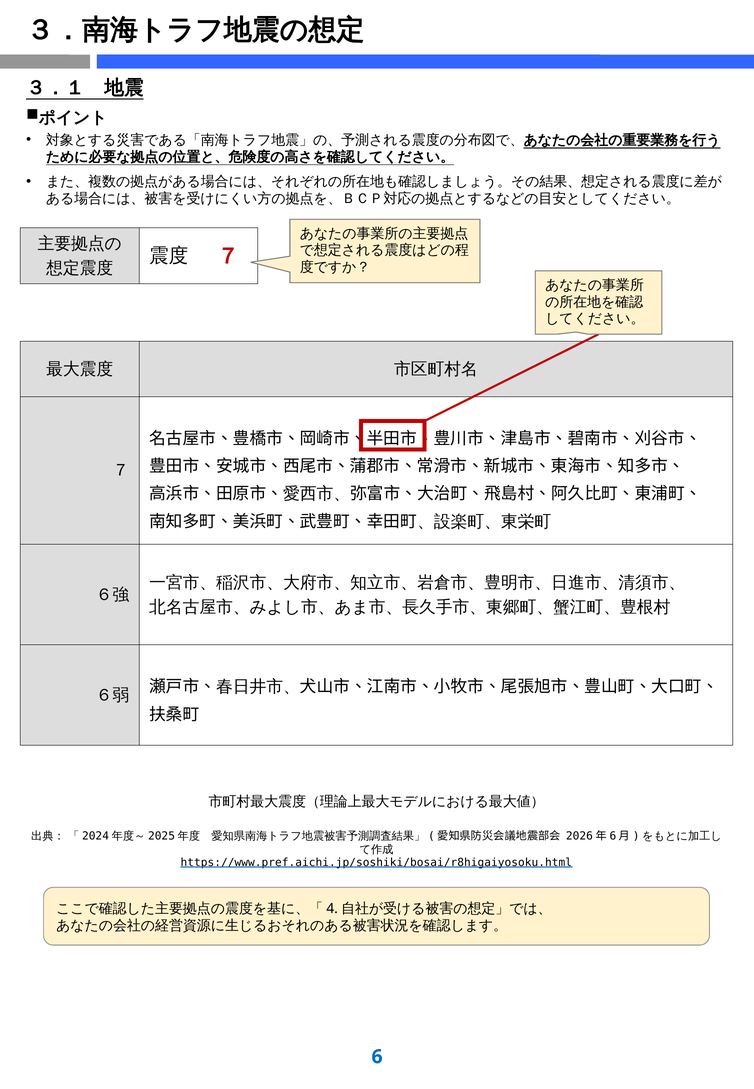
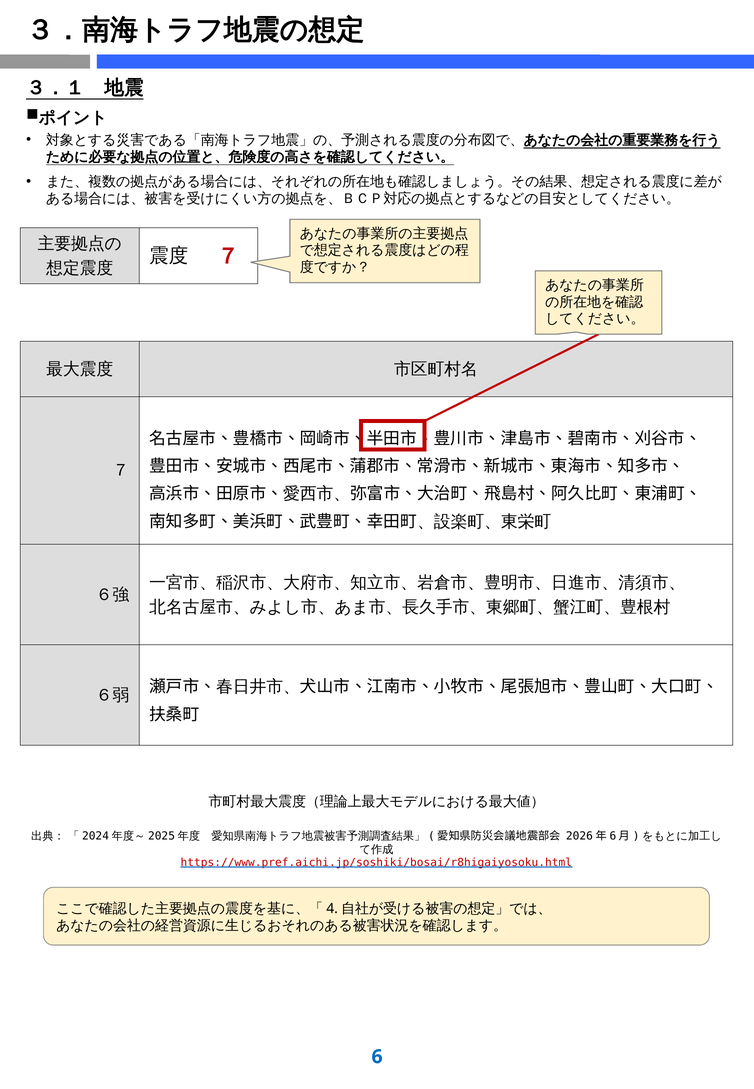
https://www.pref.aichi.jp/soshiki/bosai/r8higaiyosoku.html colour: black -> red (376, 863)
